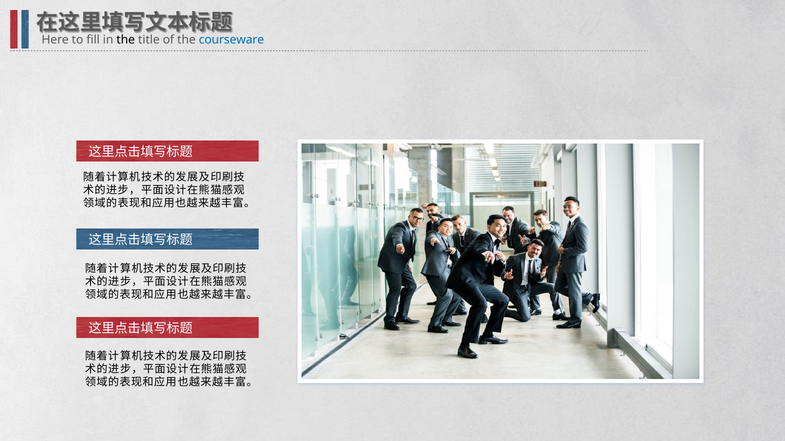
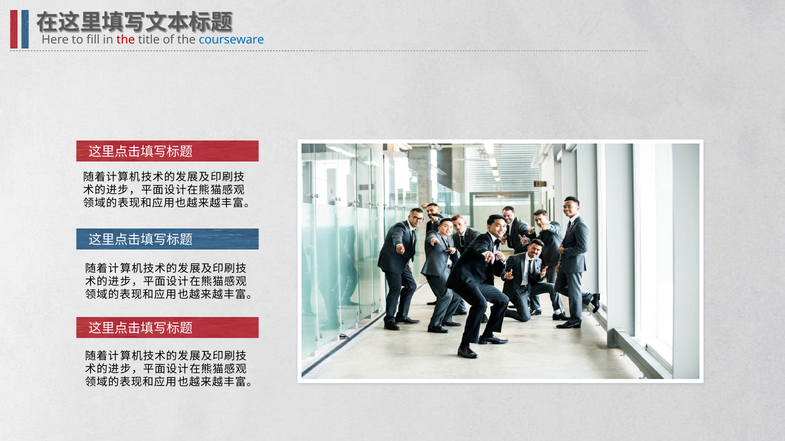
the colour: black -> red (126, 40)
